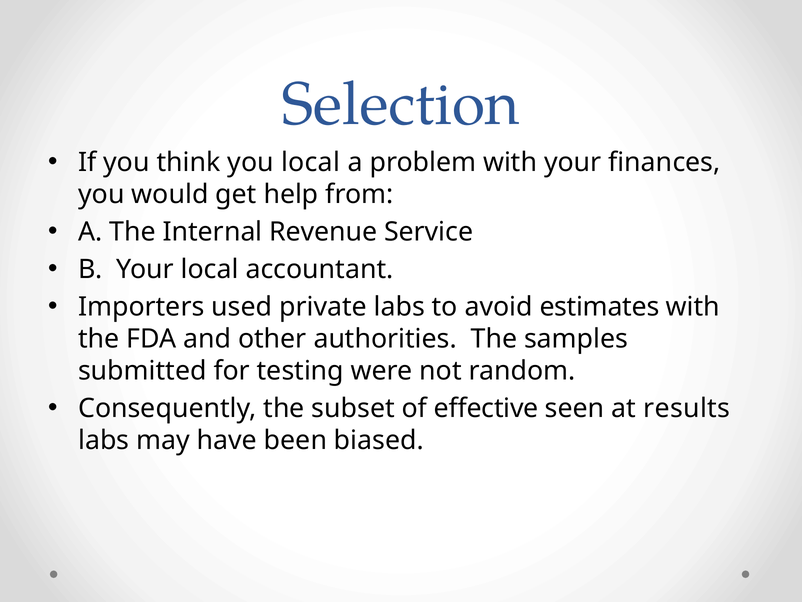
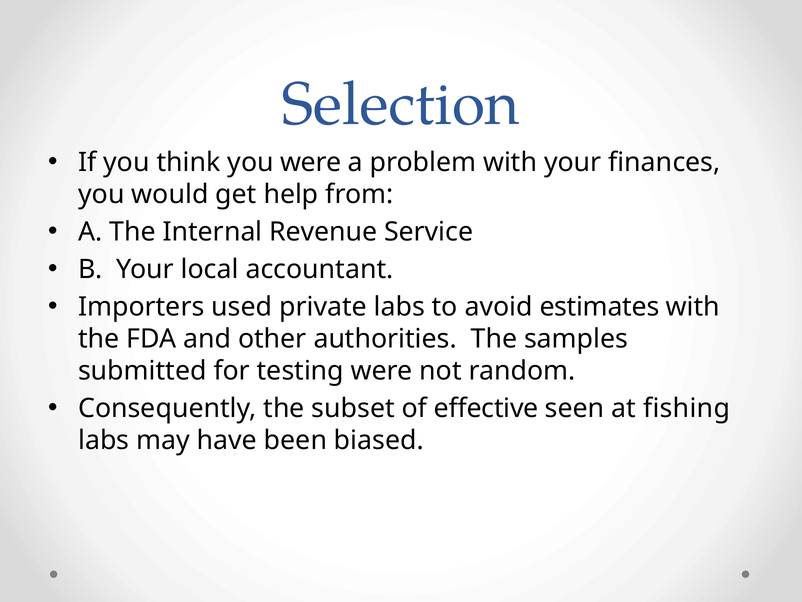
you local: local -> were (311, 162)
results: results -> fishing (687, 408)
